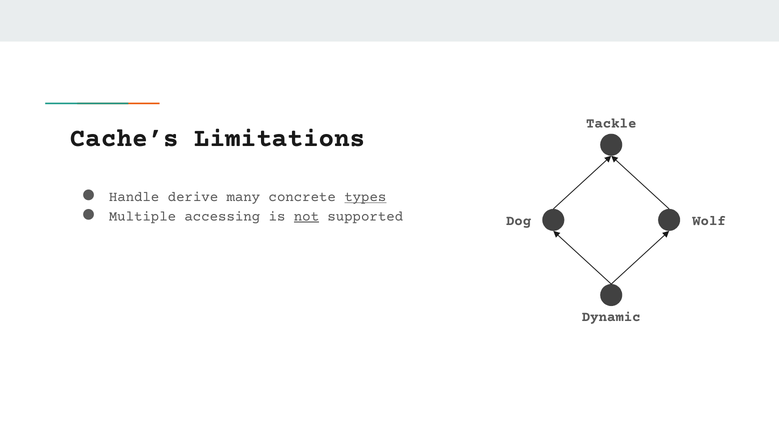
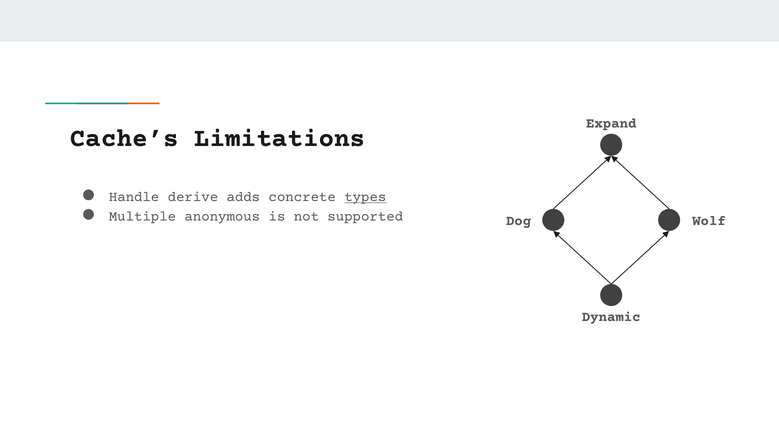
Tackle: Tackle -> Expand (611, 123)
many: many -> adds (243, 197)
accessing: accessing -> anonymous (222, 216)
not underline: present -> none (306, 216)
